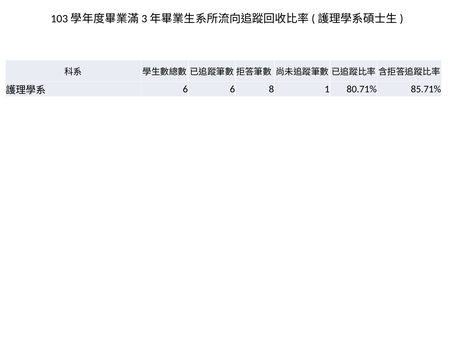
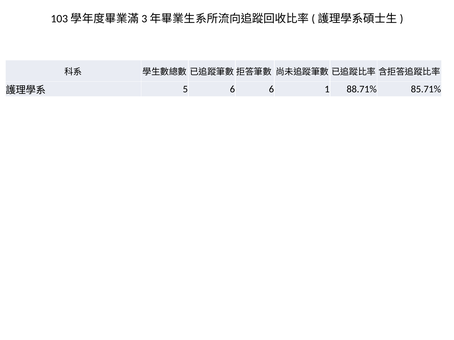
6: 6 -> 5 (185, 89)
6 8: 8 -> 6 (271, 89)
80.71%: 80.71% -> 88.71% (362, 89)
